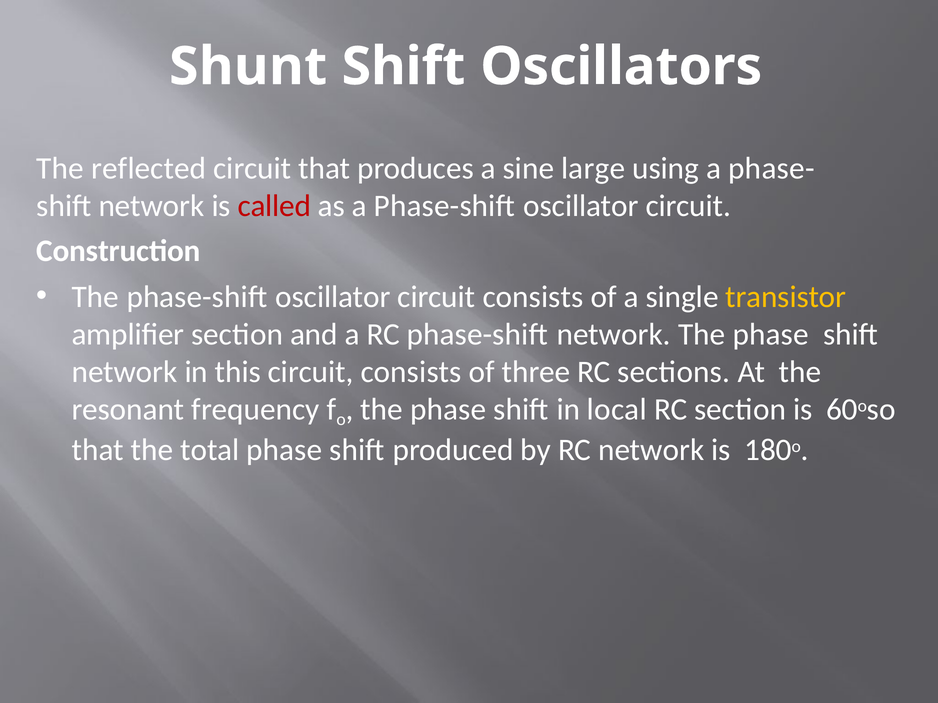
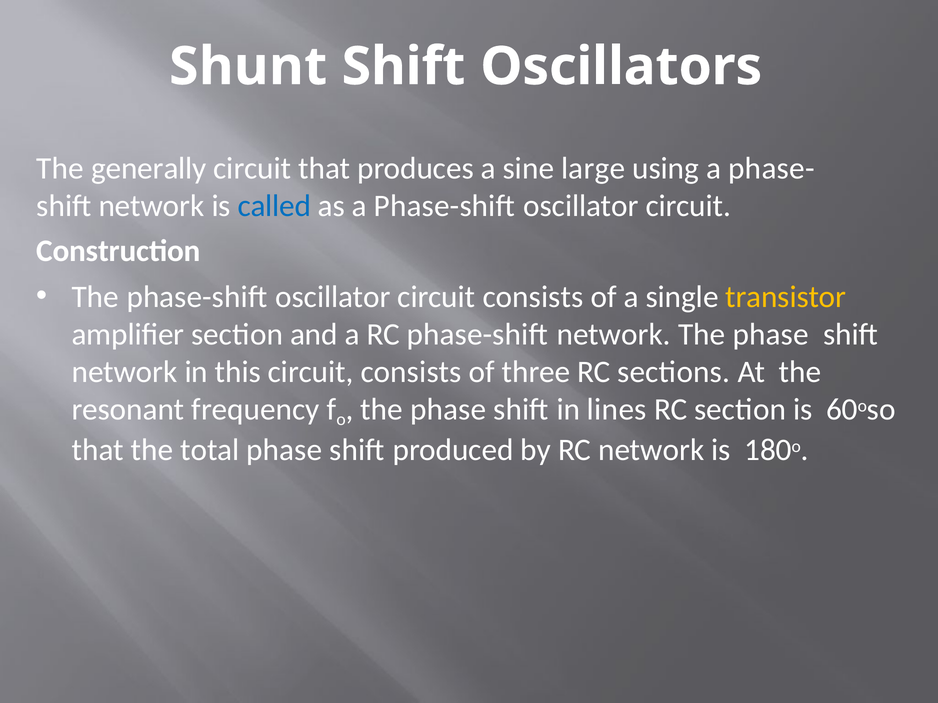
reflected: reflected -> generally (149, 169)
called colour: red -> blue (274, 206)
local: local -> lines (617, 410)
